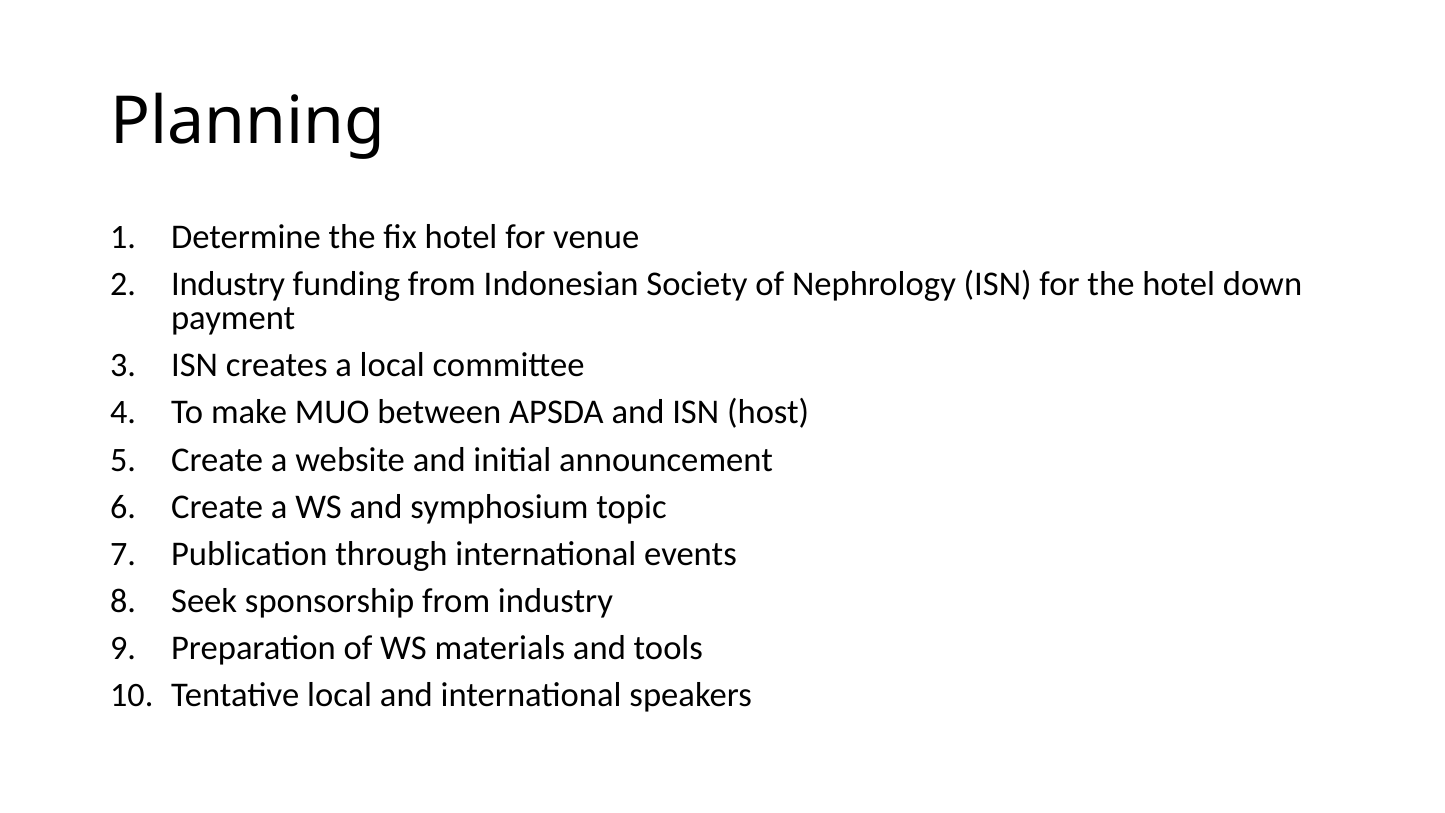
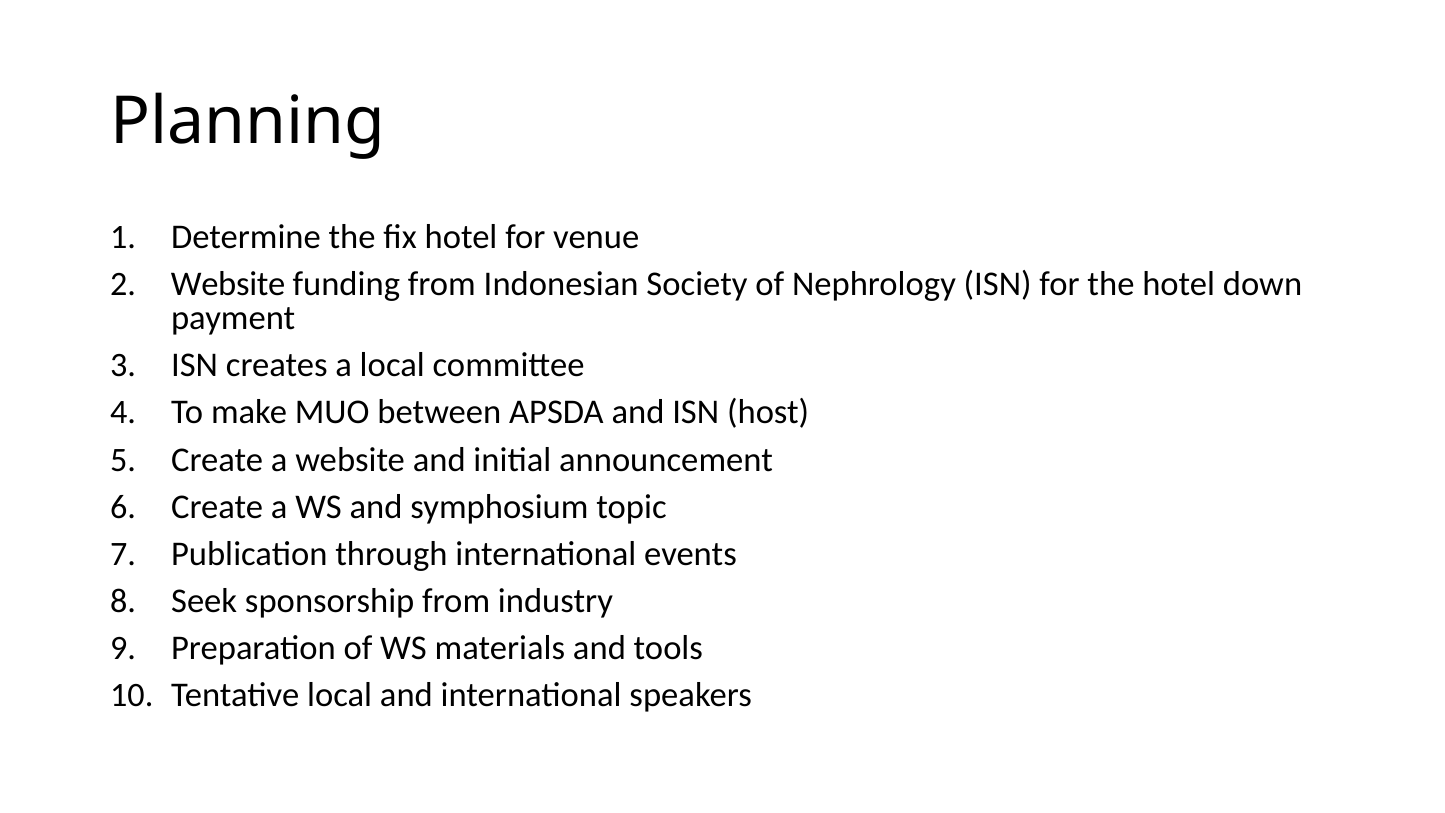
Industry: Industry -> Website (228, 284)
